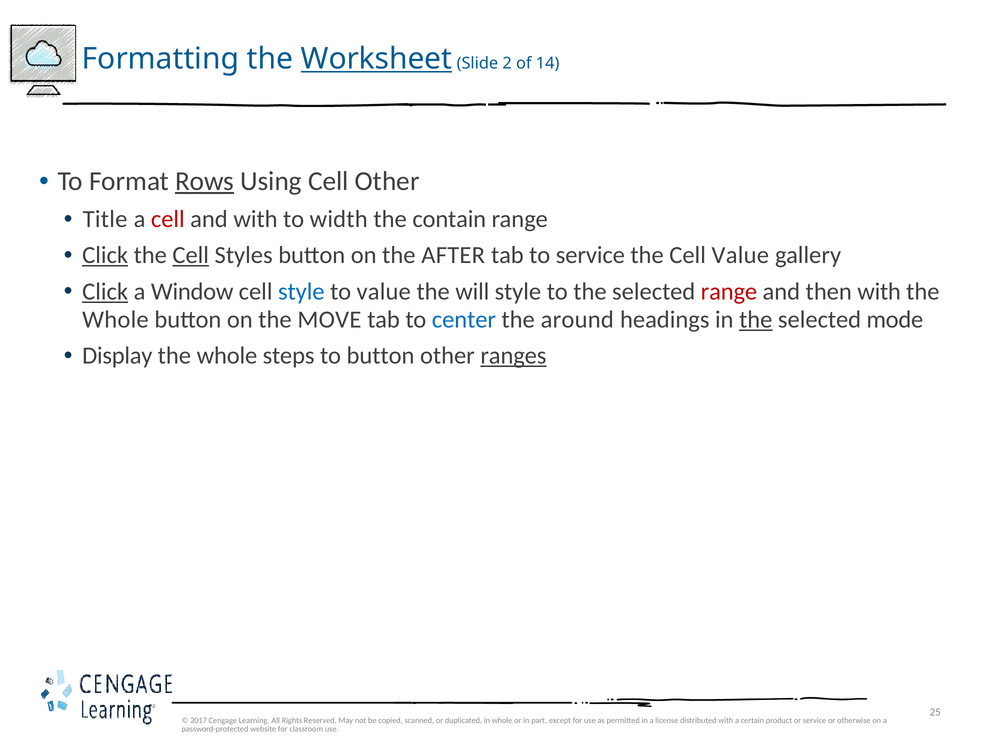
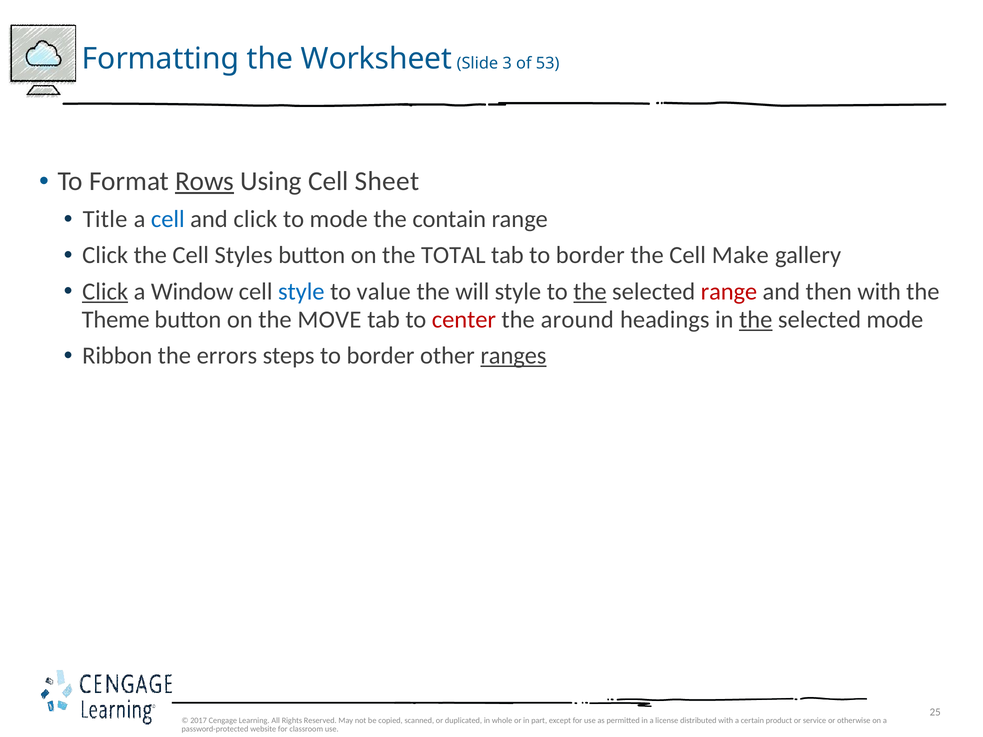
Worksheet underline: present -> none (376, 59)
2: 2 -> 3 (507, 63)
14: 14 -> 53 (548, 63)
Cell Other: Other -> Sheet (387, 181)
cell colour: red -> blue (168, 219)
and with: with -> click (255, 219)
to width: width -> mode (339, 219)
Click underline: present -> none (105, 255)
Cell underline: present -> none (191, 255)
AFTER: AFTER -> TOTAL (453, 255)
tab to service: service -> border (590, 255)
Cell Value: Value -> Make (740, 255)
the underline: none -> present (590, 292)
Whole: Whole -> Theme (116, 320)
center colour: blue -> red (464, 320)
Display: Display -> Ribbon (117, 356)
whole: whole -> errors (227, 356)
steps to button: button -> border (381, 356)
